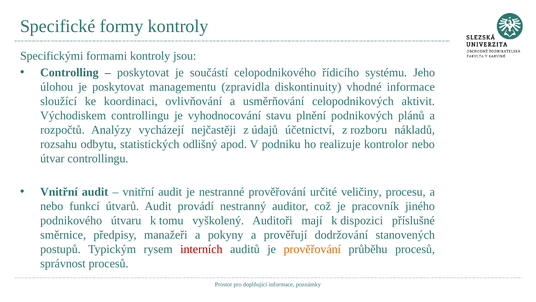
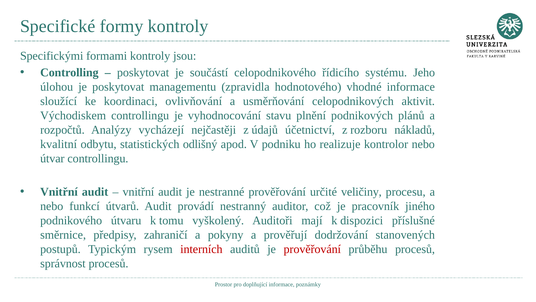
diskontinuity: diskontinuity -> hodnotového (308, 87)
rozsahu: rozsahu -> kvalitní (59, 144)
manažeři: manažeři -> zahraničí (166, 234)
prověřování colour: orange -> red (312, 249)
